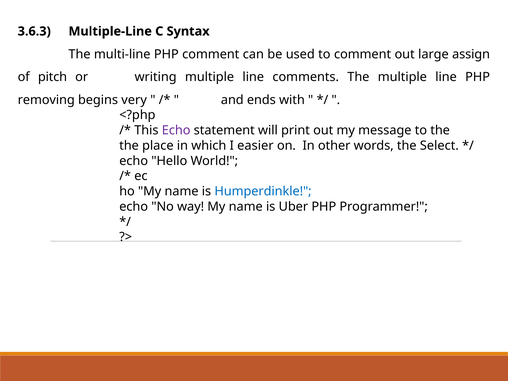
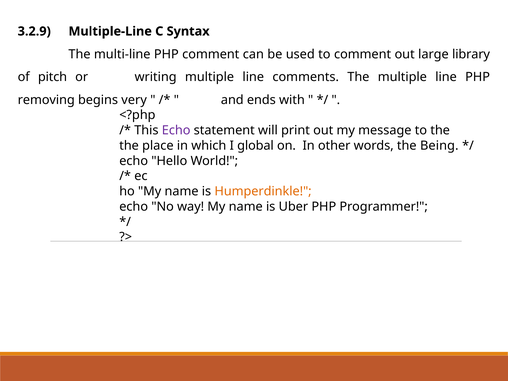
3.6.3: 3.6.3 -> 3.2.9 (34, 31)
assign: assign -> library (471, 54)
easier: easier -> global (255, 146)
Select: Select -> Being (439, 146)
Humperdinkle colour: blue -> orange (263, 191)
